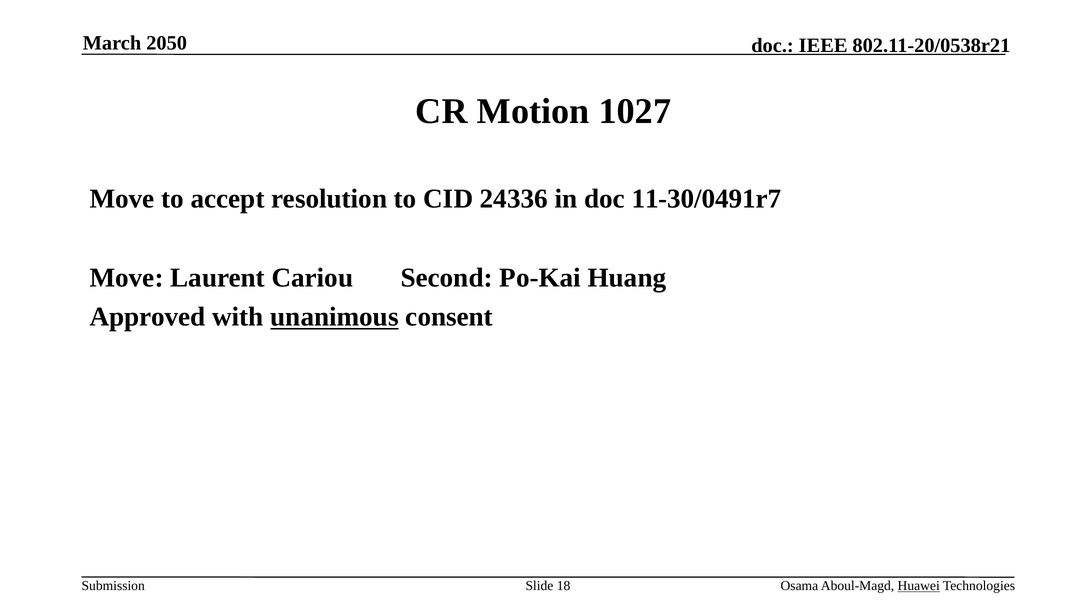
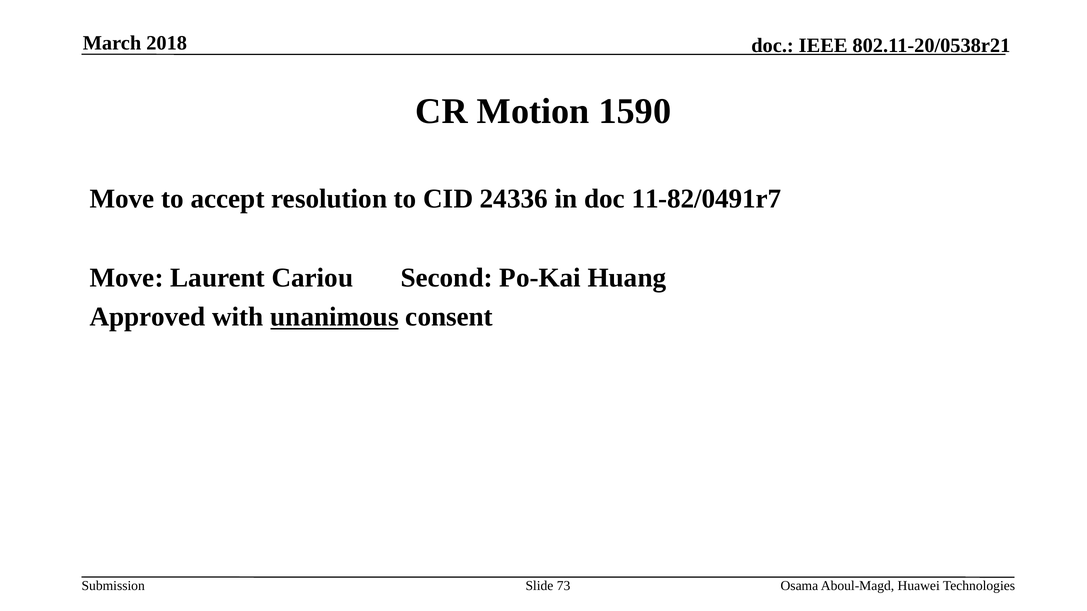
2050: 2050 -> 2018 (167, 43)
1027: 1027 -> 1590 (635, 111)
11-30/0491r7: 11-30/0491r7 -> 11-82/0491r7 (706, 199)
18: 18 -> 73 (564, 586)
Huawei underline: present -> none (919, 586)
